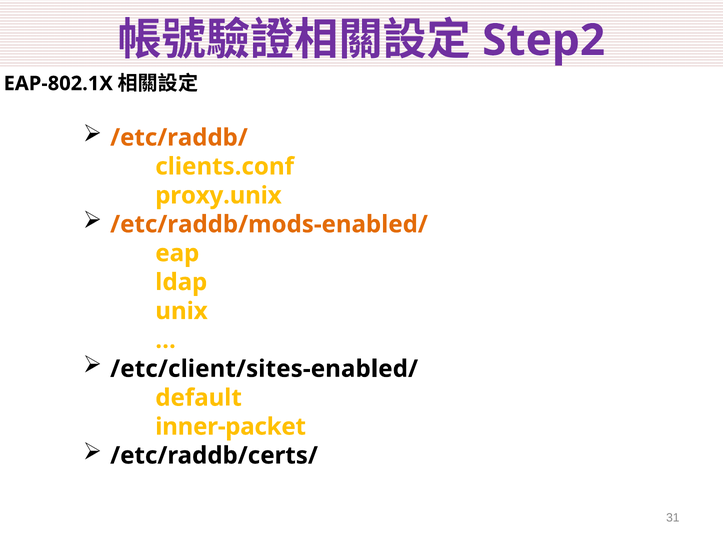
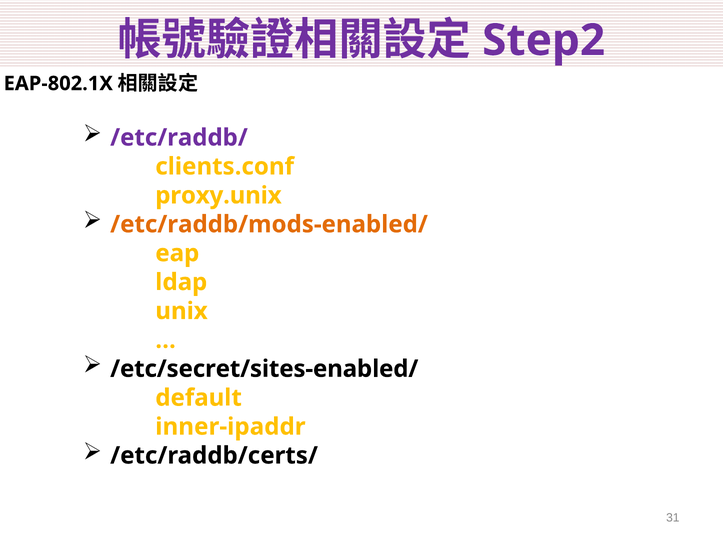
/etc/raddb/ colour: orange -> purple (179, 138)
/etc/client/sites-enabled/: /etc/client/sites-enabled/ -> /etc/secret/sites-enabled/ (264, 369)
inner-packet: inner-packet -> inner-ipaddr (230, 427)
